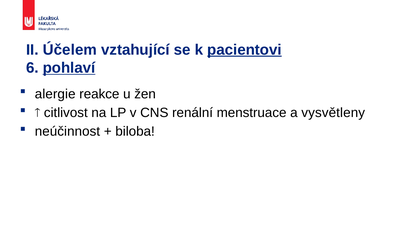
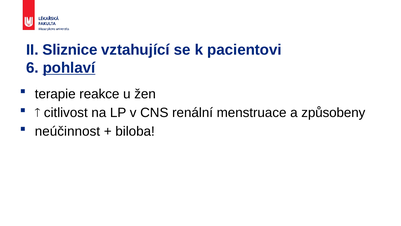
Účelem: Účelem -> Sliznice (70, 50)
pacientovi underline: present -> none (244, 50)
alergie: alergie -> terapie (55, 94)
vysvětleny: vysvětleny -> způsobeny (333, 113)
